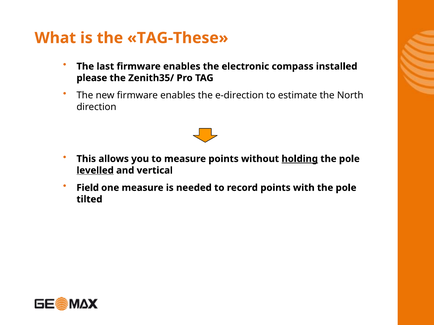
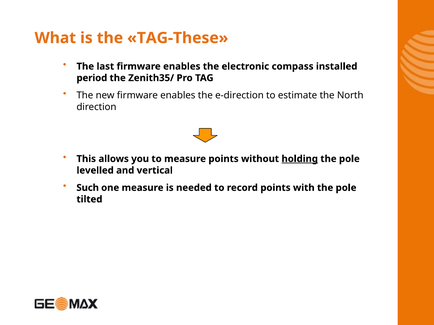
please: please -> period (92, 78)
levelled underline: present -> none (95, 171)
Field: Field -> Such (88, 188)
